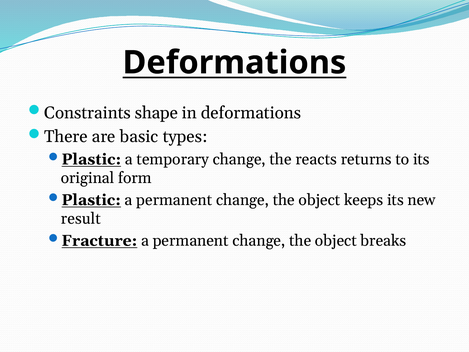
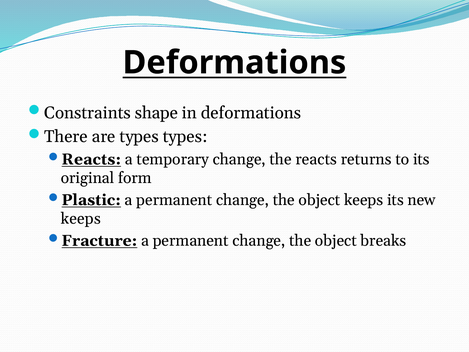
are basic: basic -> types (139, 137)
Plastic: Plastic -> Reacts (91, 159)
result: result -> keeps (81, 219)
